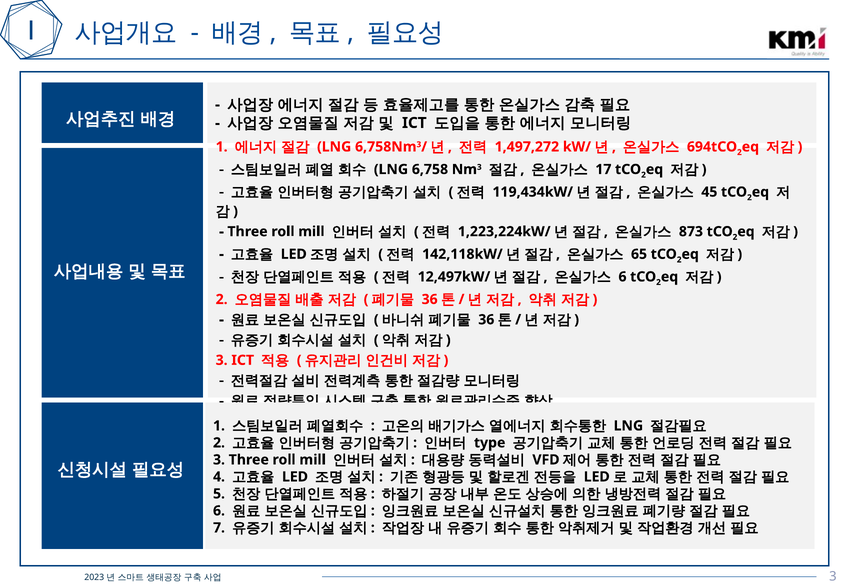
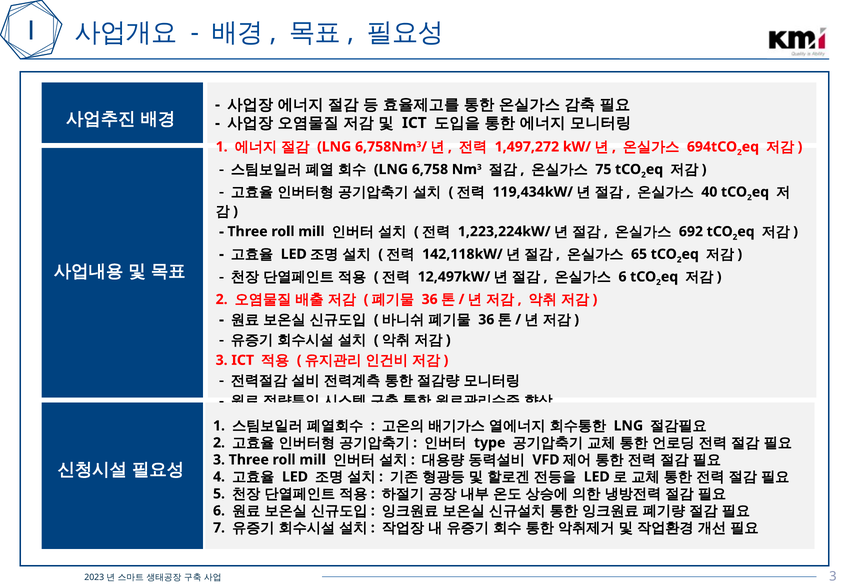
17: 17 -> 75 (603, 169)
45: 45 -> 40 (709, 192)
873: 873 -> 692 (691, 231)
